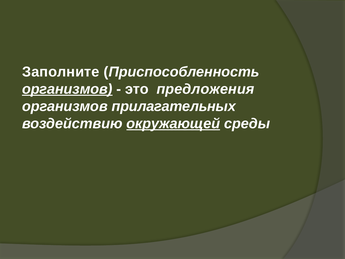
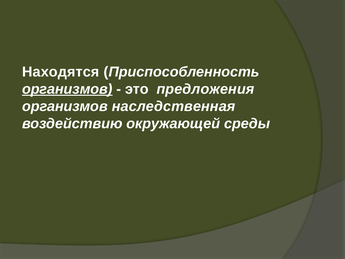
Заполните: Заполните -> Находятся (61, 72)
прилагательных: прилагательных -> наследственная (174, 106)
окружающей underline: present -> none (173, 123)
